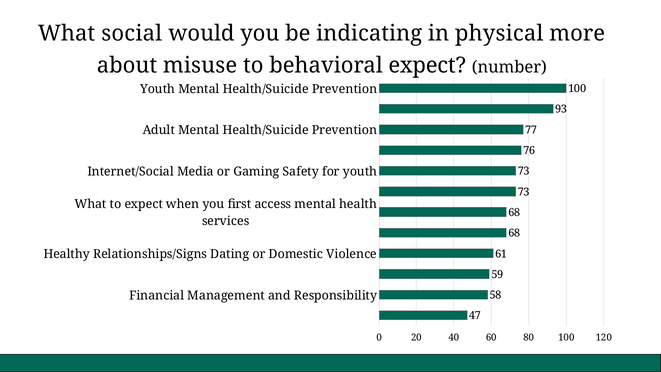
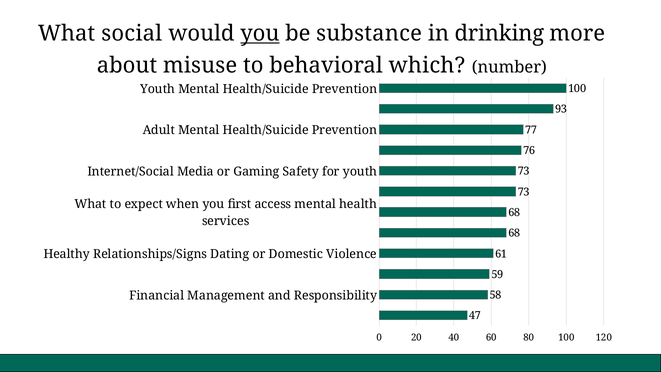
you underline: none -> present (260, 33)
indicating: indicating -> substance (369, 33)
physical: physical -> drinking (499, 33)
behavioral expect: expect -> which (427, 65)
